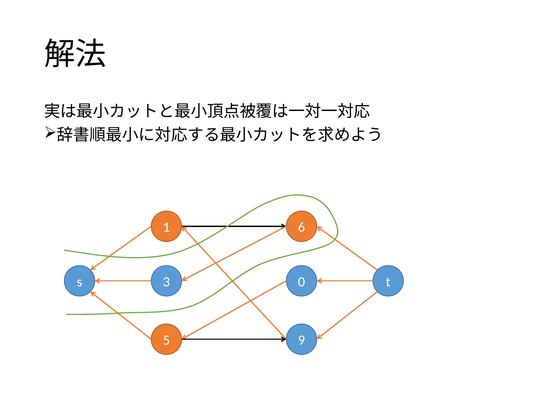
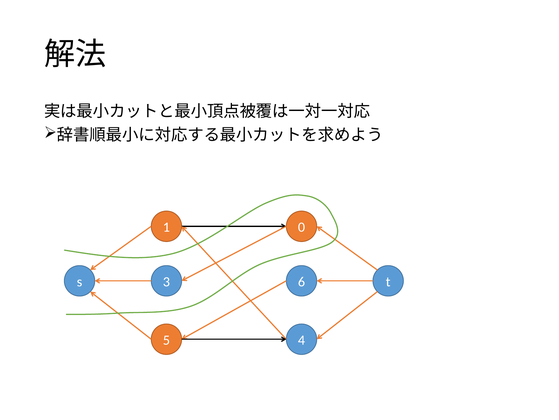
6: 6 -> 0 (301, 227)
0: 0 -> 6 (301, 281)
9: 9 -> 4 (301, 340)
